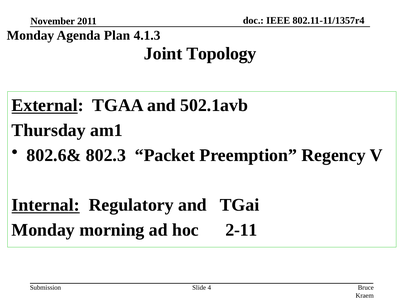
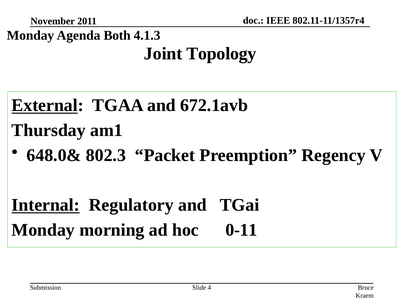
Plan: Plan -> Both (117, 35)
502.1avb: 502.1avb -> 672.1avb (214, 105)
802.6&: 802.6& -> 648.0& (54, 155)
2-11: 2-11 -> 0-11 (241, 230)
